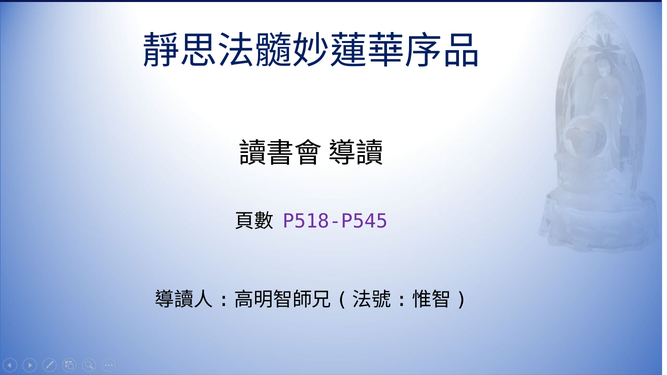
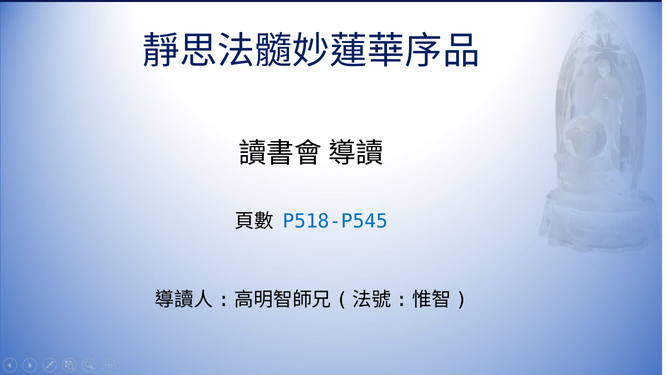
P518-P545 colour: purple -> blue (335, 221)
